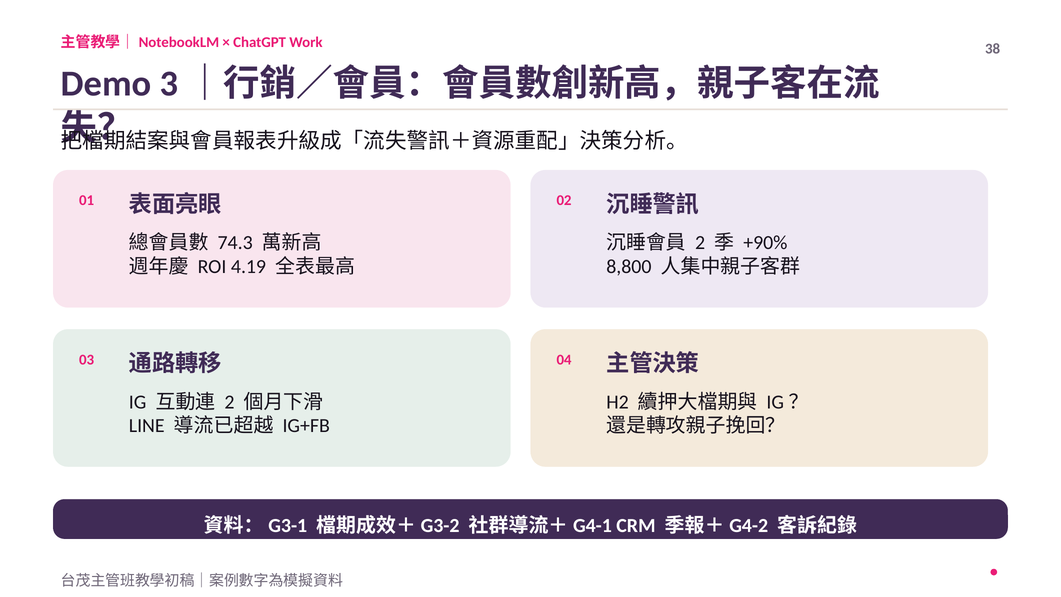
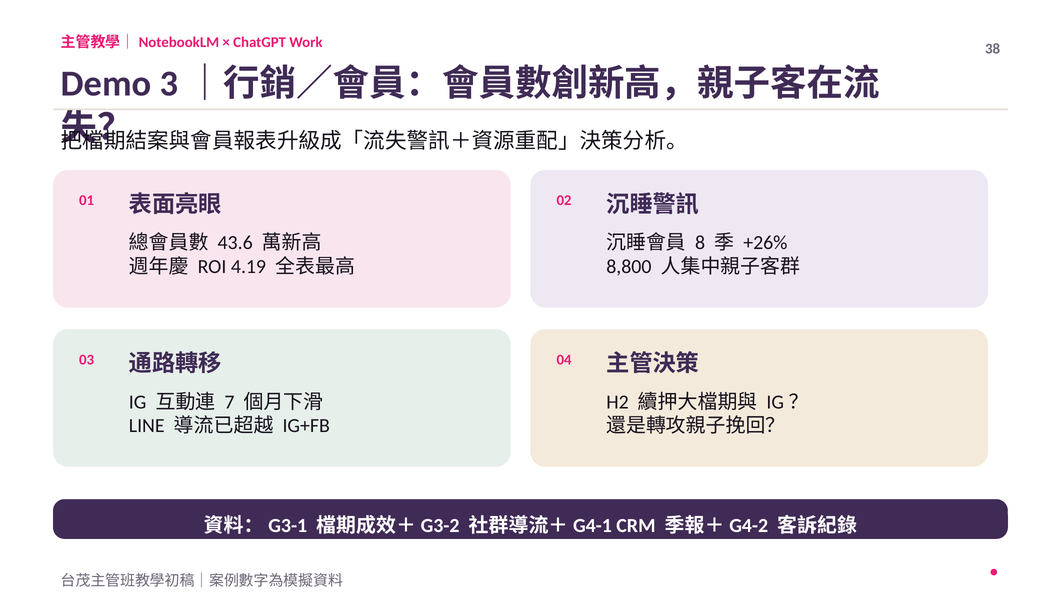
74.3: 74.3 -> 43.6 (235, 243)
2: 2 -> 8 (700, 243)
+90%: +90% -> +26% (765, 243)
2: 2 -> 7 (230, 402)
